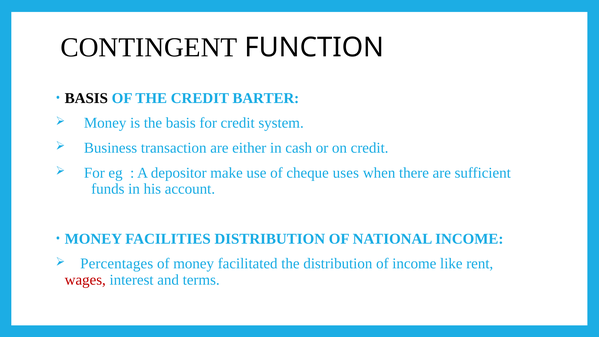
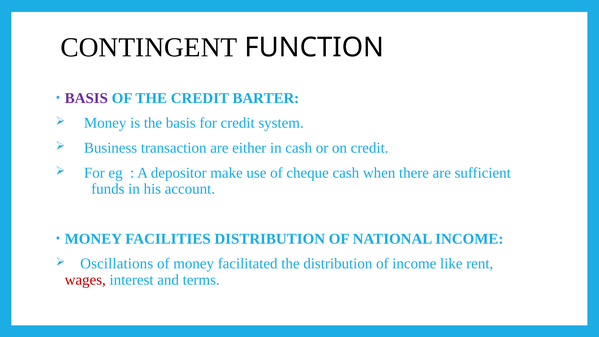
BASIS colour: black -> purple (86, 98)
cheque uses: uses -> cash (346, 173)
Percentages: Percentages -> Oscillations (117, 264)
